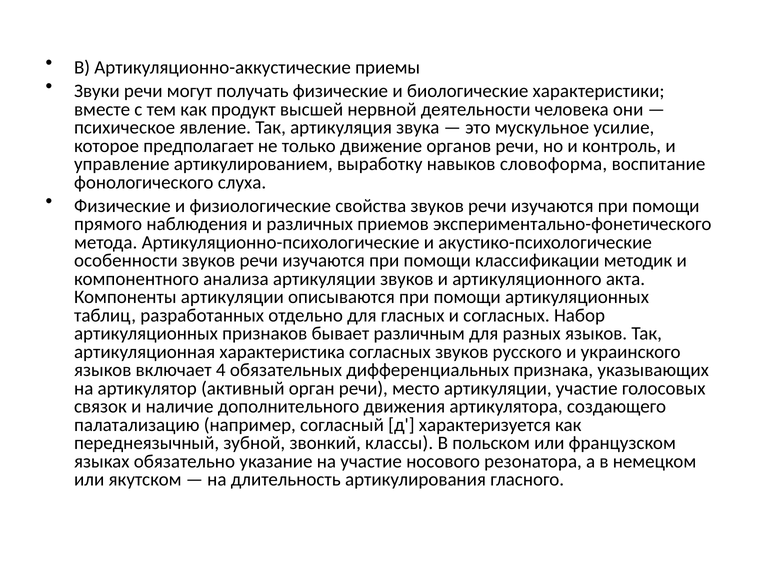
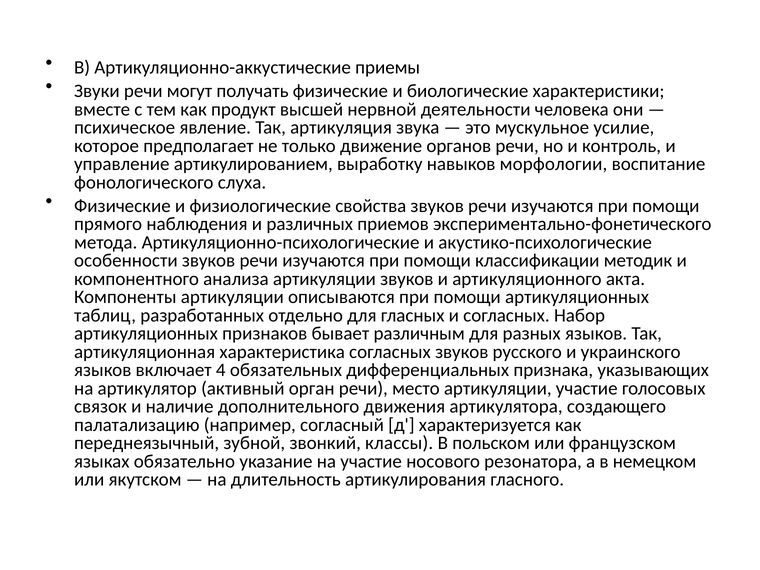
словоформа: словоформа -> морфологии (554, 164)
